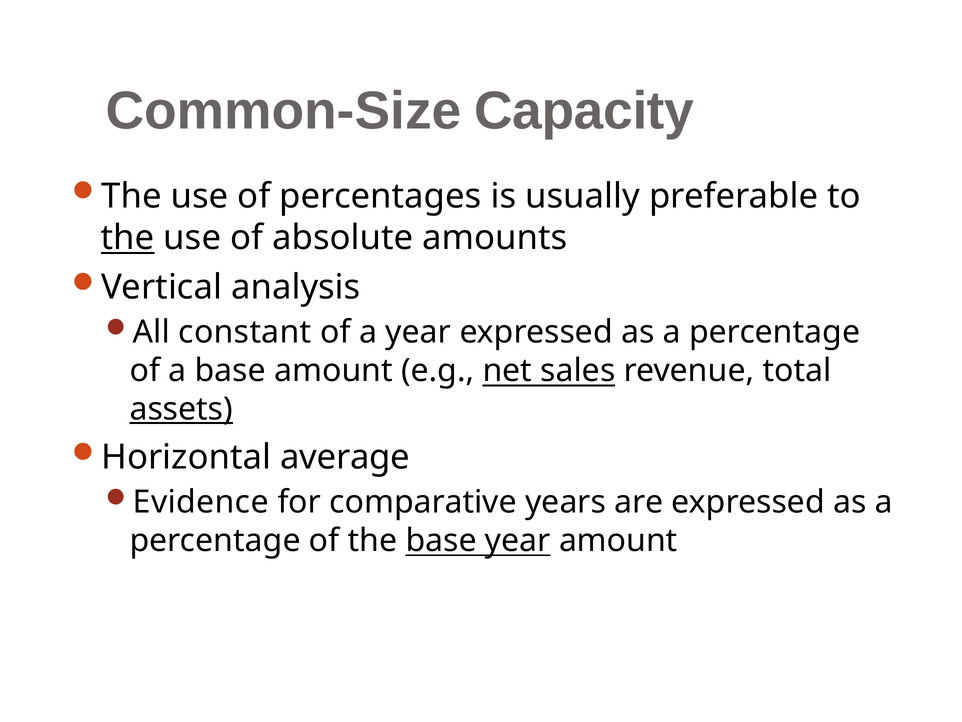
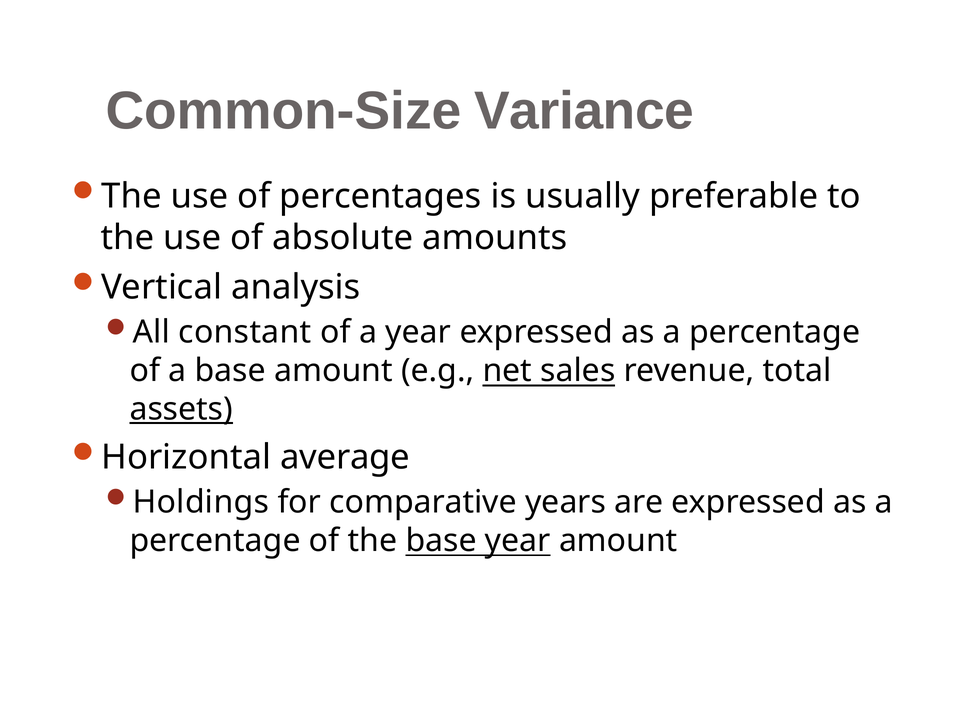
Capacity: Capacity -> Variance (584, 111)
the underline: present -> none (128, 238)
Evidence: Evidence -> Holdings (201, 502)
